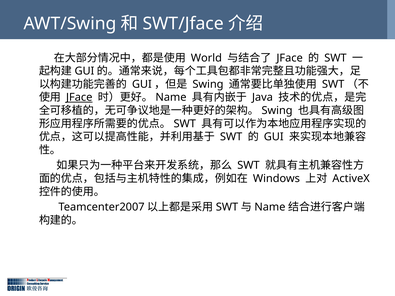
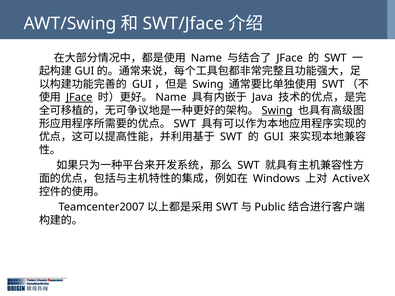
World: World -> Name (206, 58)
Swing underline: none -> present (277, 111)
Name: Name -> Public (270, 207)
